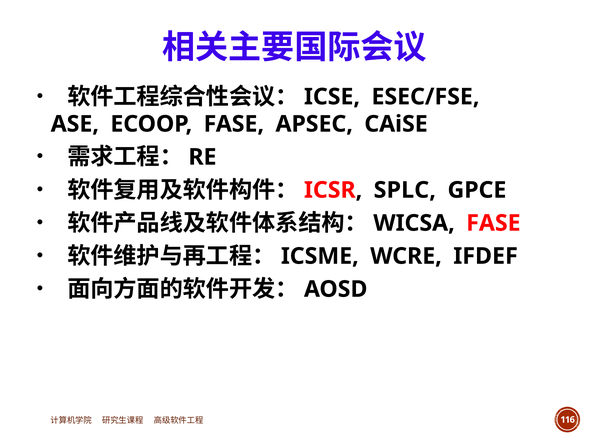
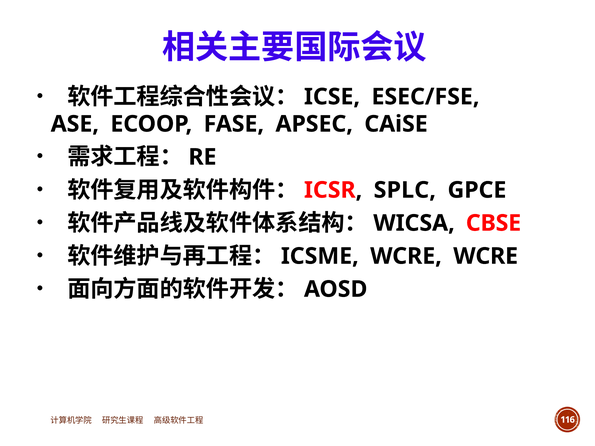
FASE: FASE -> CBSE (493, 223)
WCRE IFDEF: IFDEF -> WCRE (486, 256)
